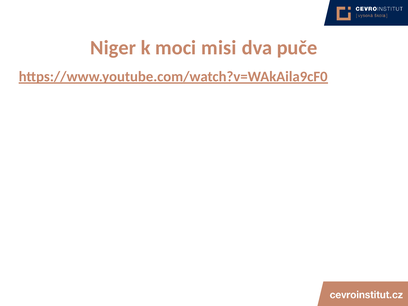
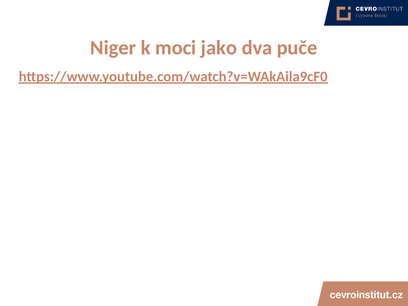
misi: misi -> jako (219, 48)
